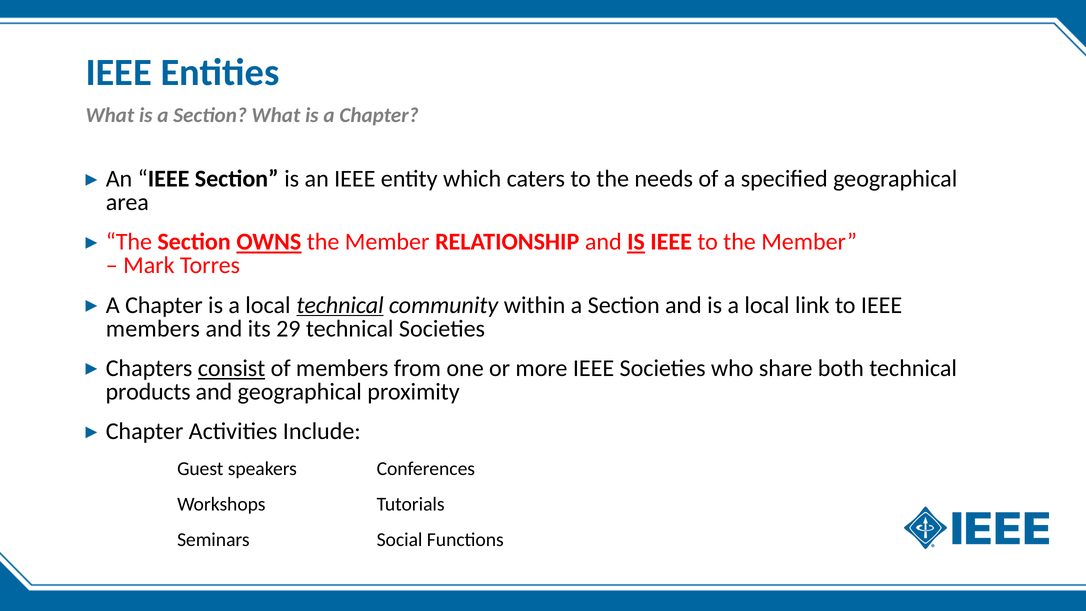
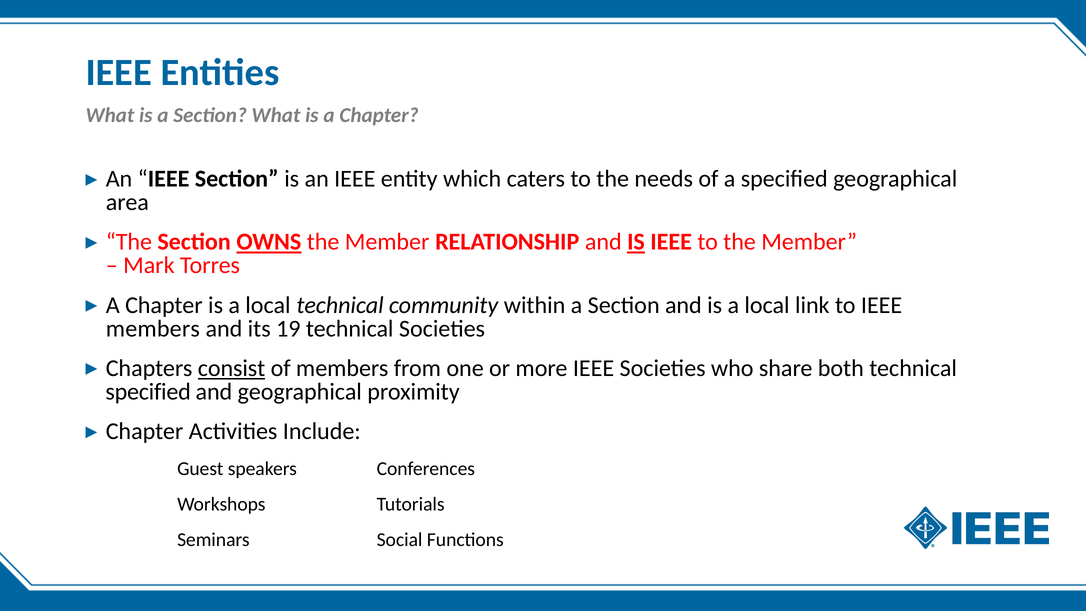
technical underline: present -> none (340, 305)
29: 29 -> 19 (288, 328)
products: products -> specified (148, 392)
